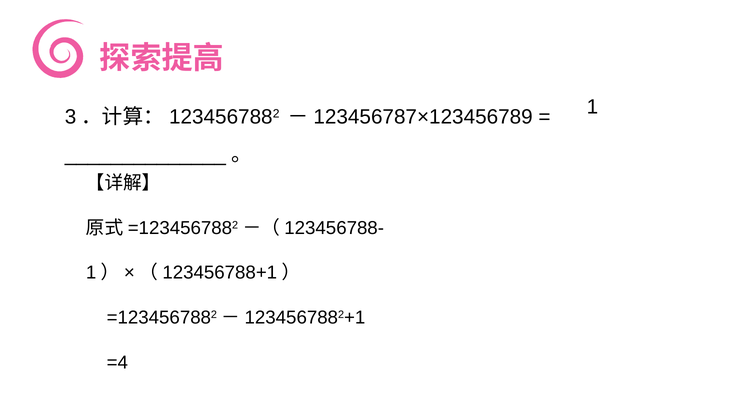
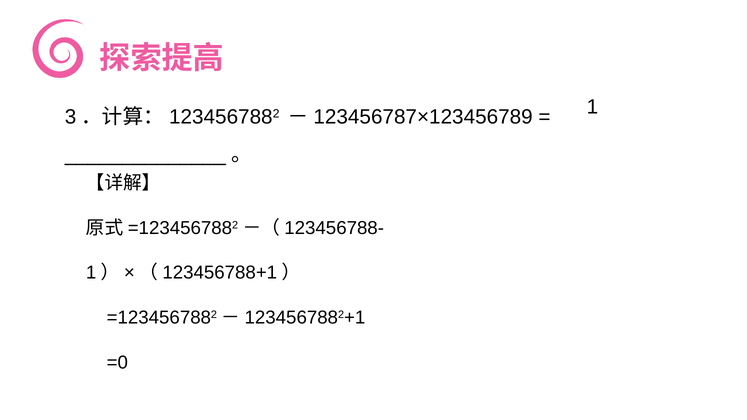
=4: =4 -> =0 (117, 363)
